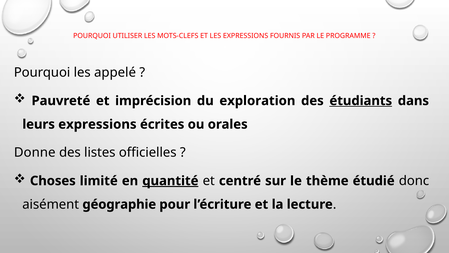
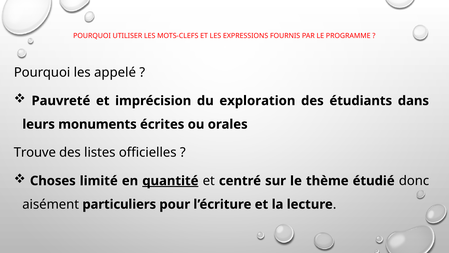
étudiants underline: present -> none (361, 101)
leurs expressions: expressions -> monuments (97, 124)
Donne: Donne -> Trouve (35, 152)
géographie: géographie -> particuliers (119, 204)
